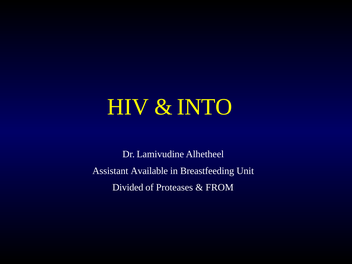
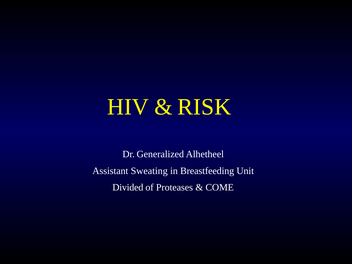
INTO: INTO -> RISK (204, 107)
Lamivudine: Lamivudine -> Generalized (160, 154)
Available: Available -> Sweating (149, 171)
FROM: FROM -> COME (220, 187)
